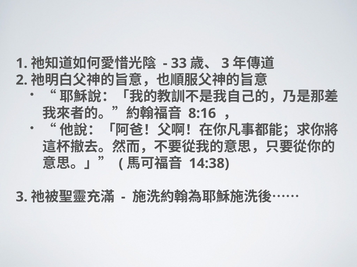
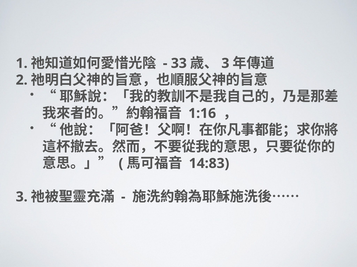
8:16: 8:16 -> 1:16 (202, 114)
14:38: 14:38 -> 14:83 (209, 164)
